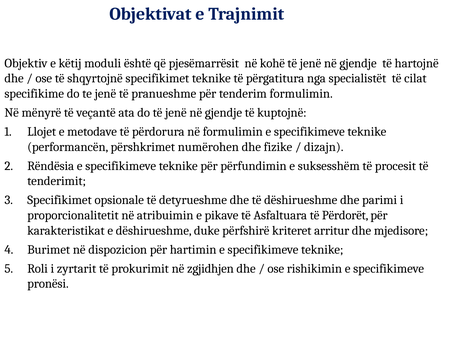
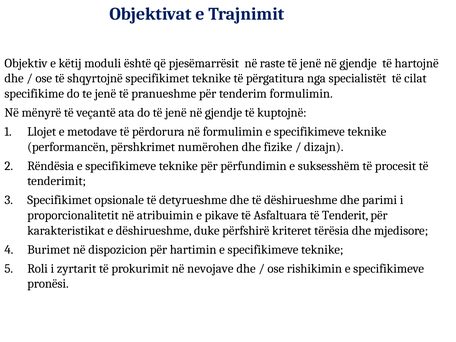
kohë: kohë -> raste (272, 63)
Përdorët: Përdorët -> Tenderit (345, 215)
arritur: arritur -> tërësia (332, 230)
zgjidhjen: zgjidhjen -> nevojave (210, 269)
